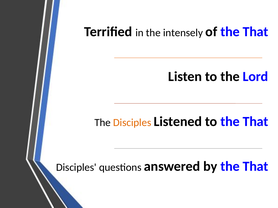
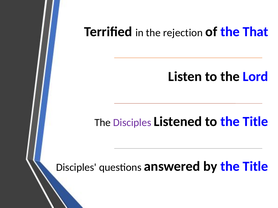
intensely: intensely -> rejection (183, 33)
Disciples colour: orange -> purple (132, 123)
to the That: That -> Title (255, 122)
by the That: That -> Title (255, 167)
